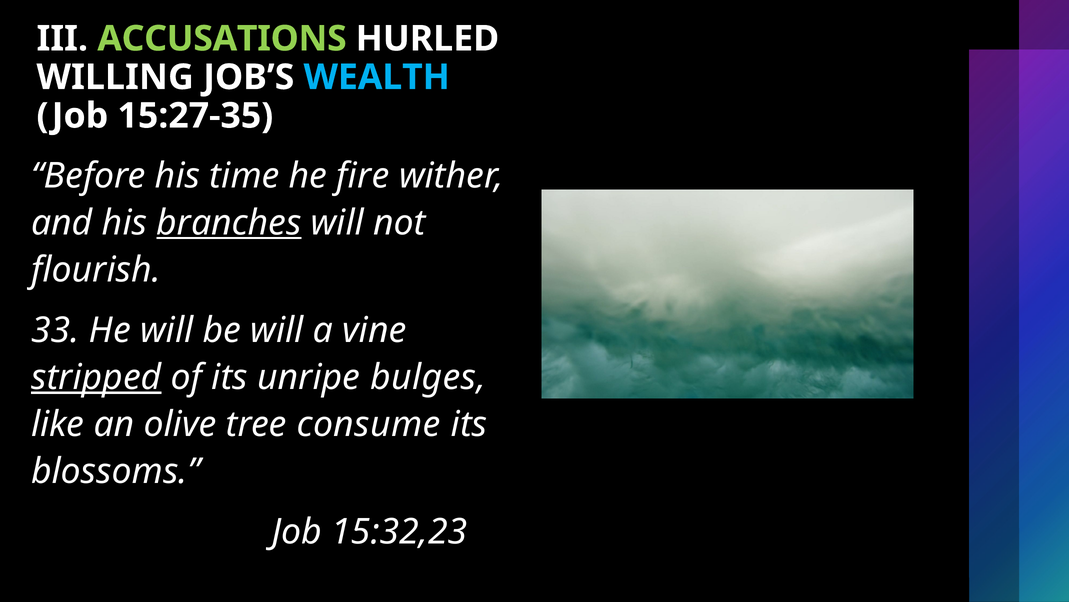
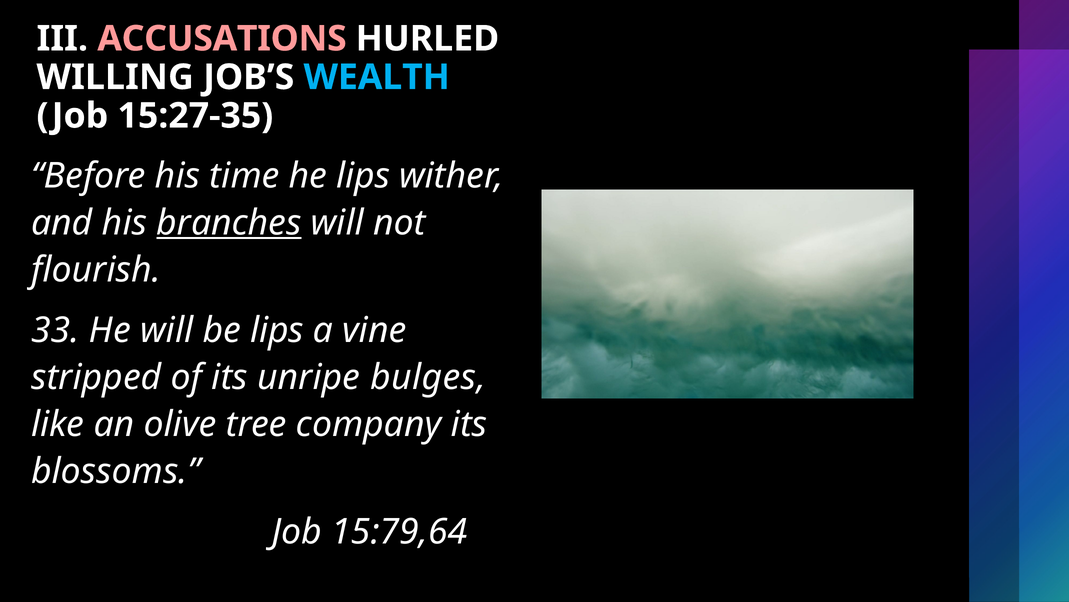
ACCUSATIONS colour: light green -> pink (222, 39)
he fire: fire -> lips (363, 176)
be will: will -> lips (277, 330)
stripped underline: present -> none (96, 377)
consume: consume -> company (369, 424)
15:32,23: 15:32,23 -> 15:79,64 (399, 531)
